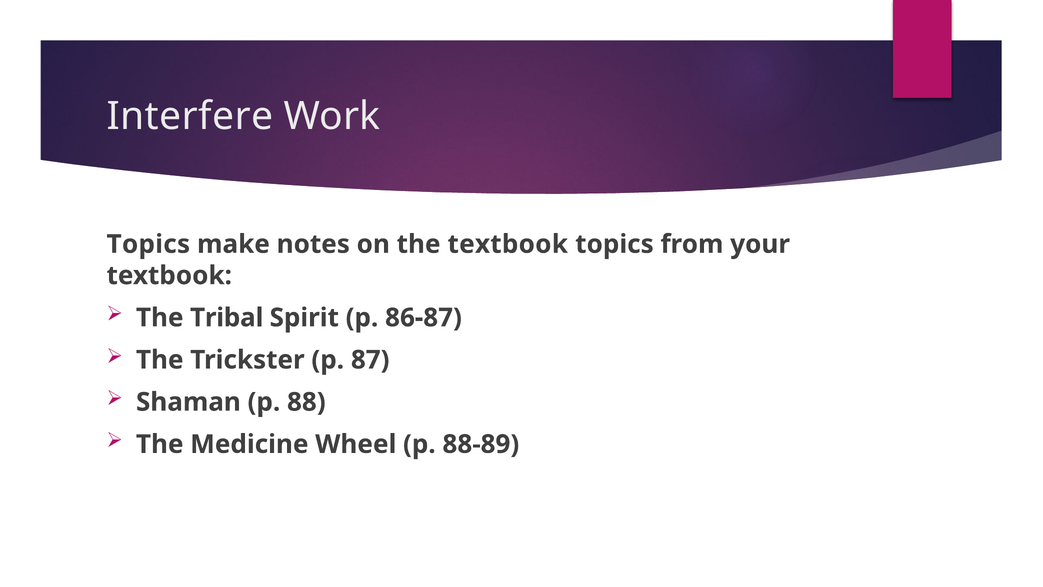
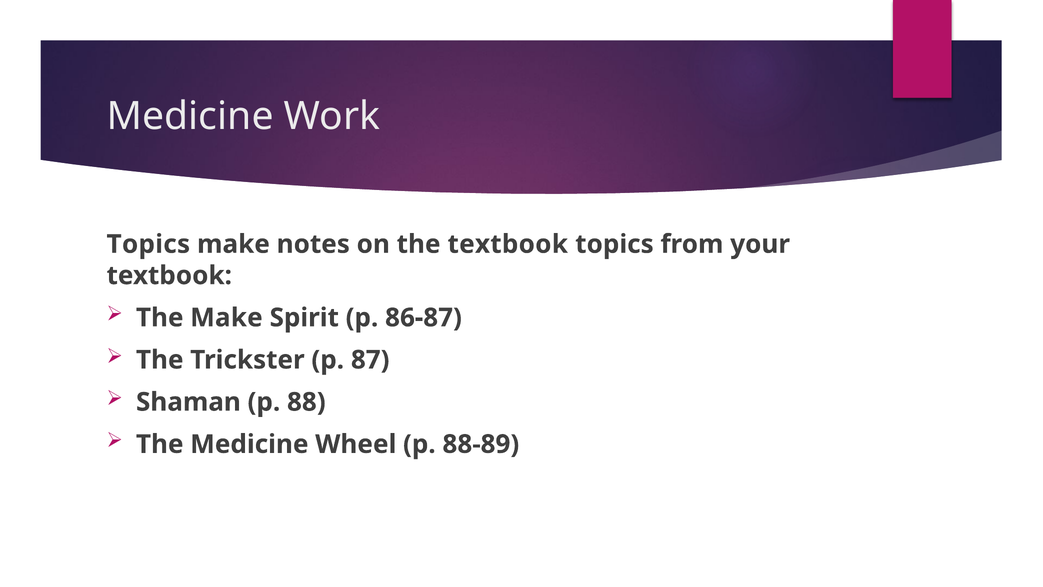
Interfere: Interfere -> Medicine (190, 116)
The Tribal: Tribal -> Make (226, 318)
